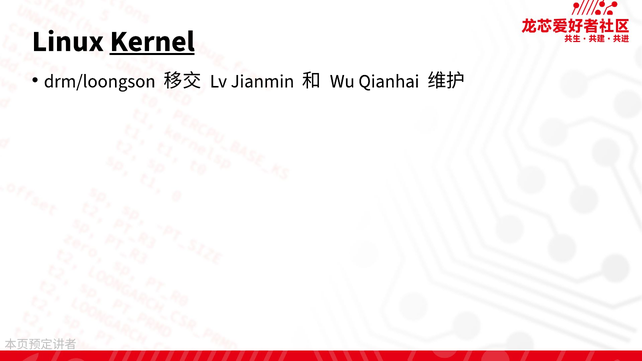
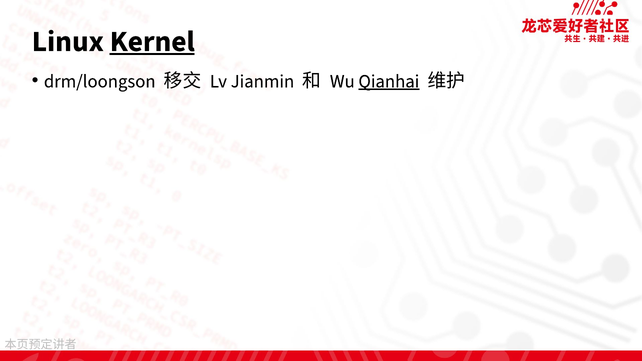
Qianhai underline: none -> present (389, 81)
